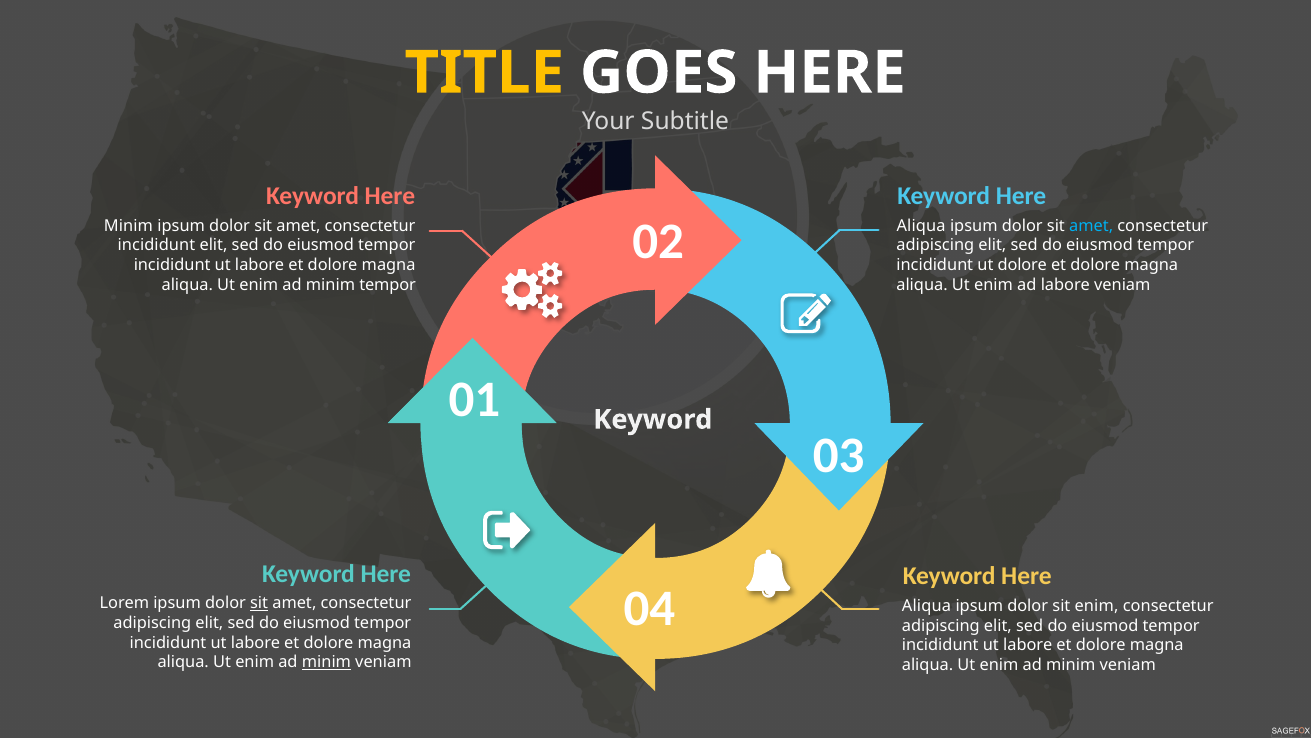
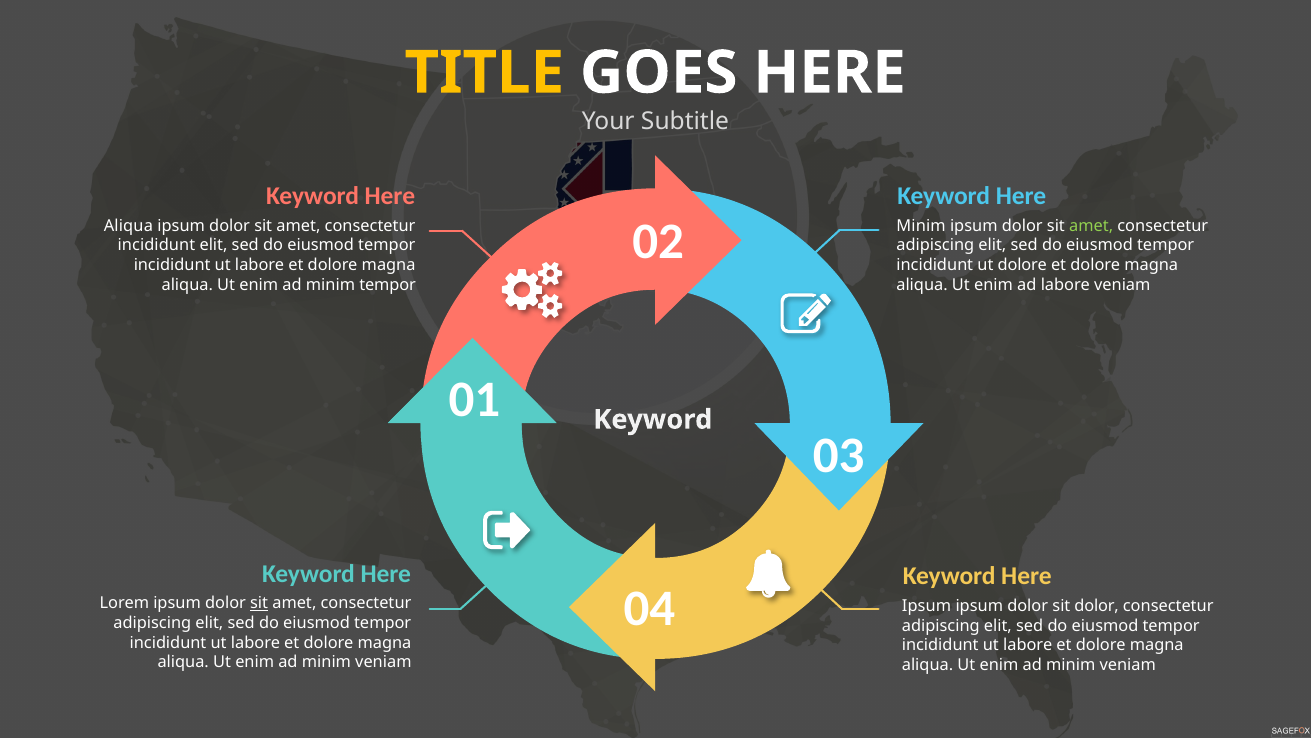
Minim: Minim -> Aliqua (128, 226)
Aliqua: Aliqua -> Minim (921, 226)
amet colour: light blue -> light green (1091, 226)
Aliqua: Aliqua -> Ipsum (927, 605)
sit enim: enim -> dolor (1097, 605)
minim underline: present -> none (326, 662)
